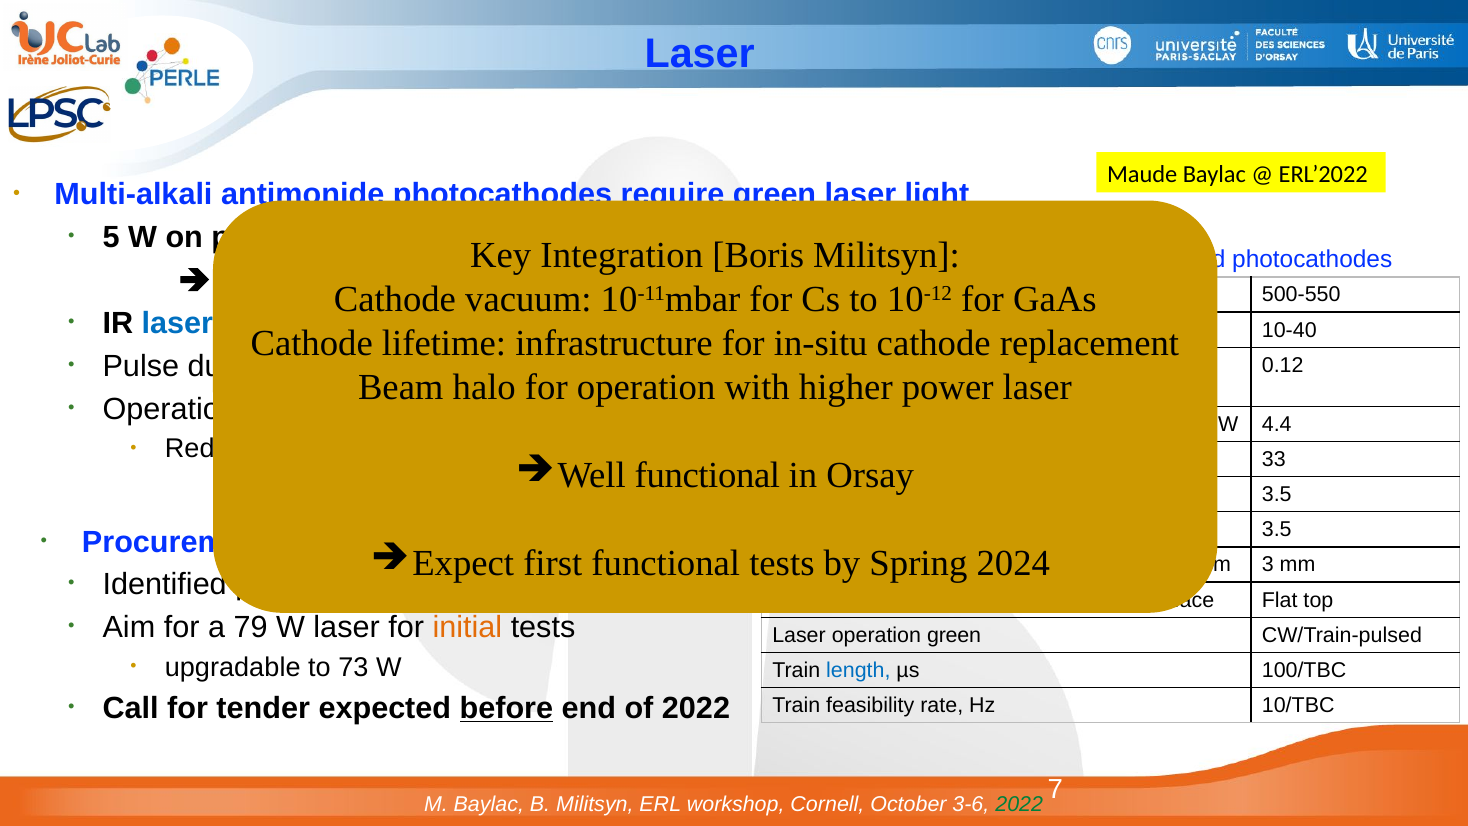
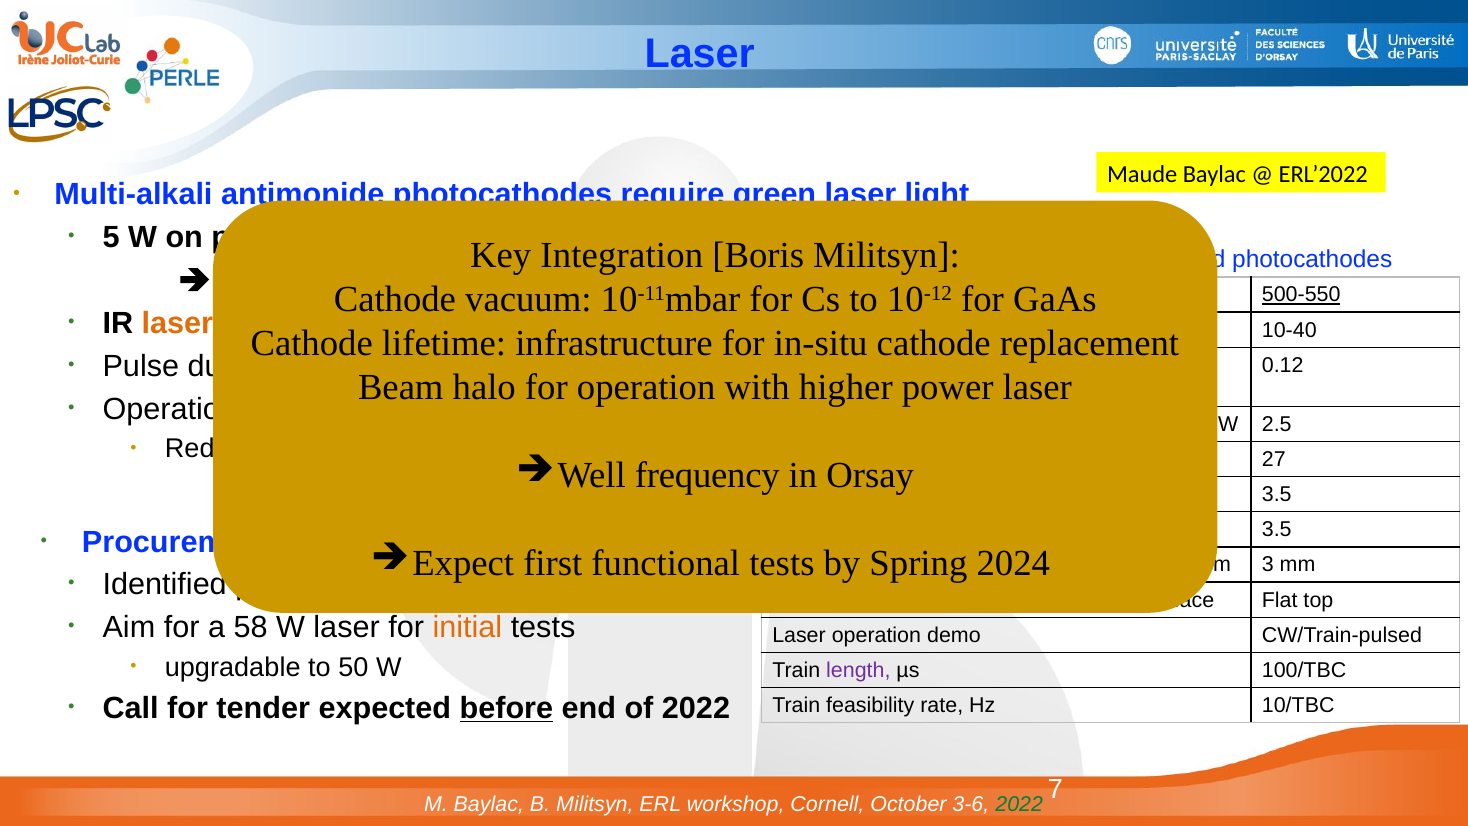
500-550 underline: none -> present (1301, 295)
laser colour: blue -> orange (177, 323)
4.4: 4.4 -> 2.5 (1277, 424)
33: 33 -> 27 (1274, 459)
functional: functional -> frequency (707, 475)
79: 79 -> 58 (251, 627)
operation green: green -> demo (954, 635)
73: 73 -> 50 (353, 667)
length colour: blue -> purple (858, 670)
